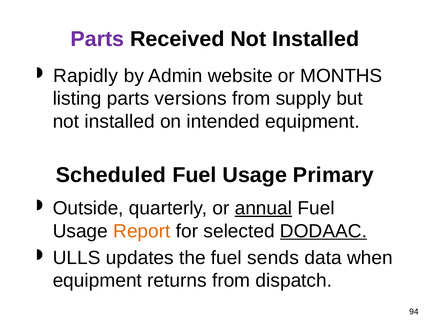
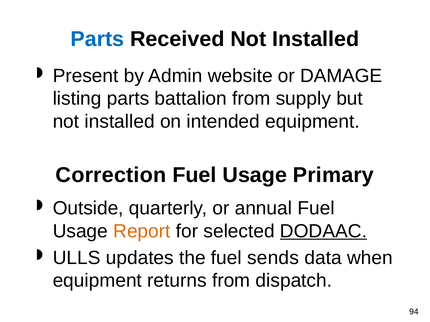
Parts colour: purple -> blue (97, 39)
Rapidly: Rapidly -> Present (86, 76)
MONTHS: MONTHS -> DAMAGE (341, 76)
versions: versions -> battalion (191, 99)
Scheduled: Scheduled -> Correction (111, 175)
annual underline: present -> none (263, 208)
